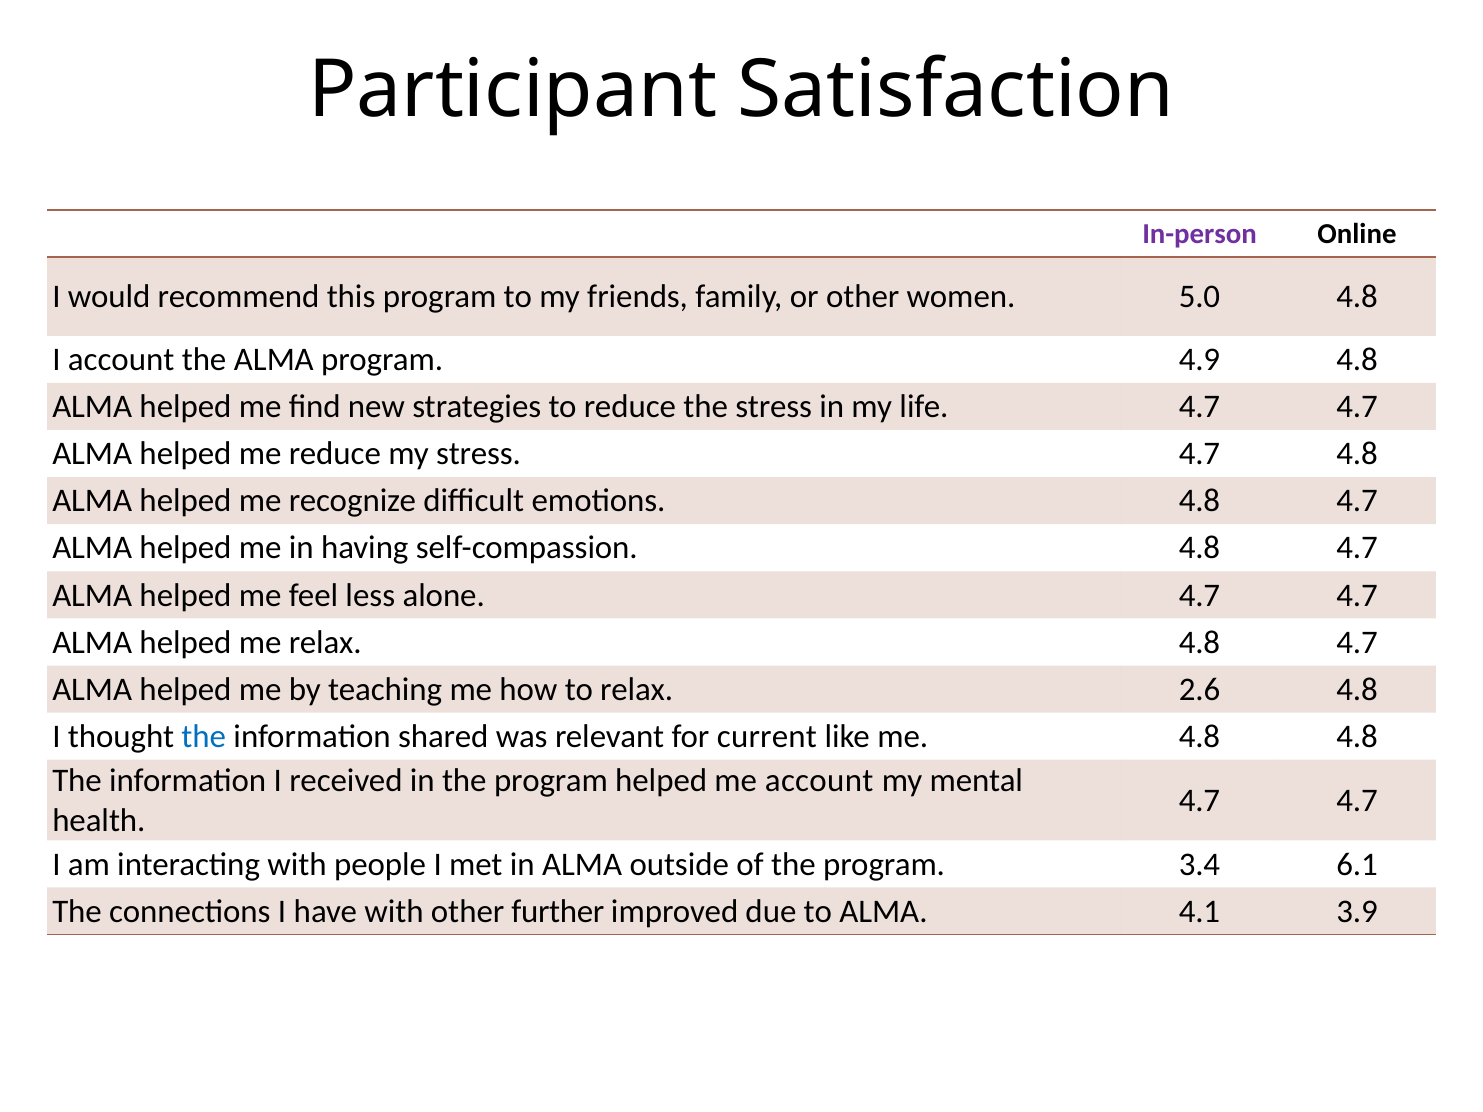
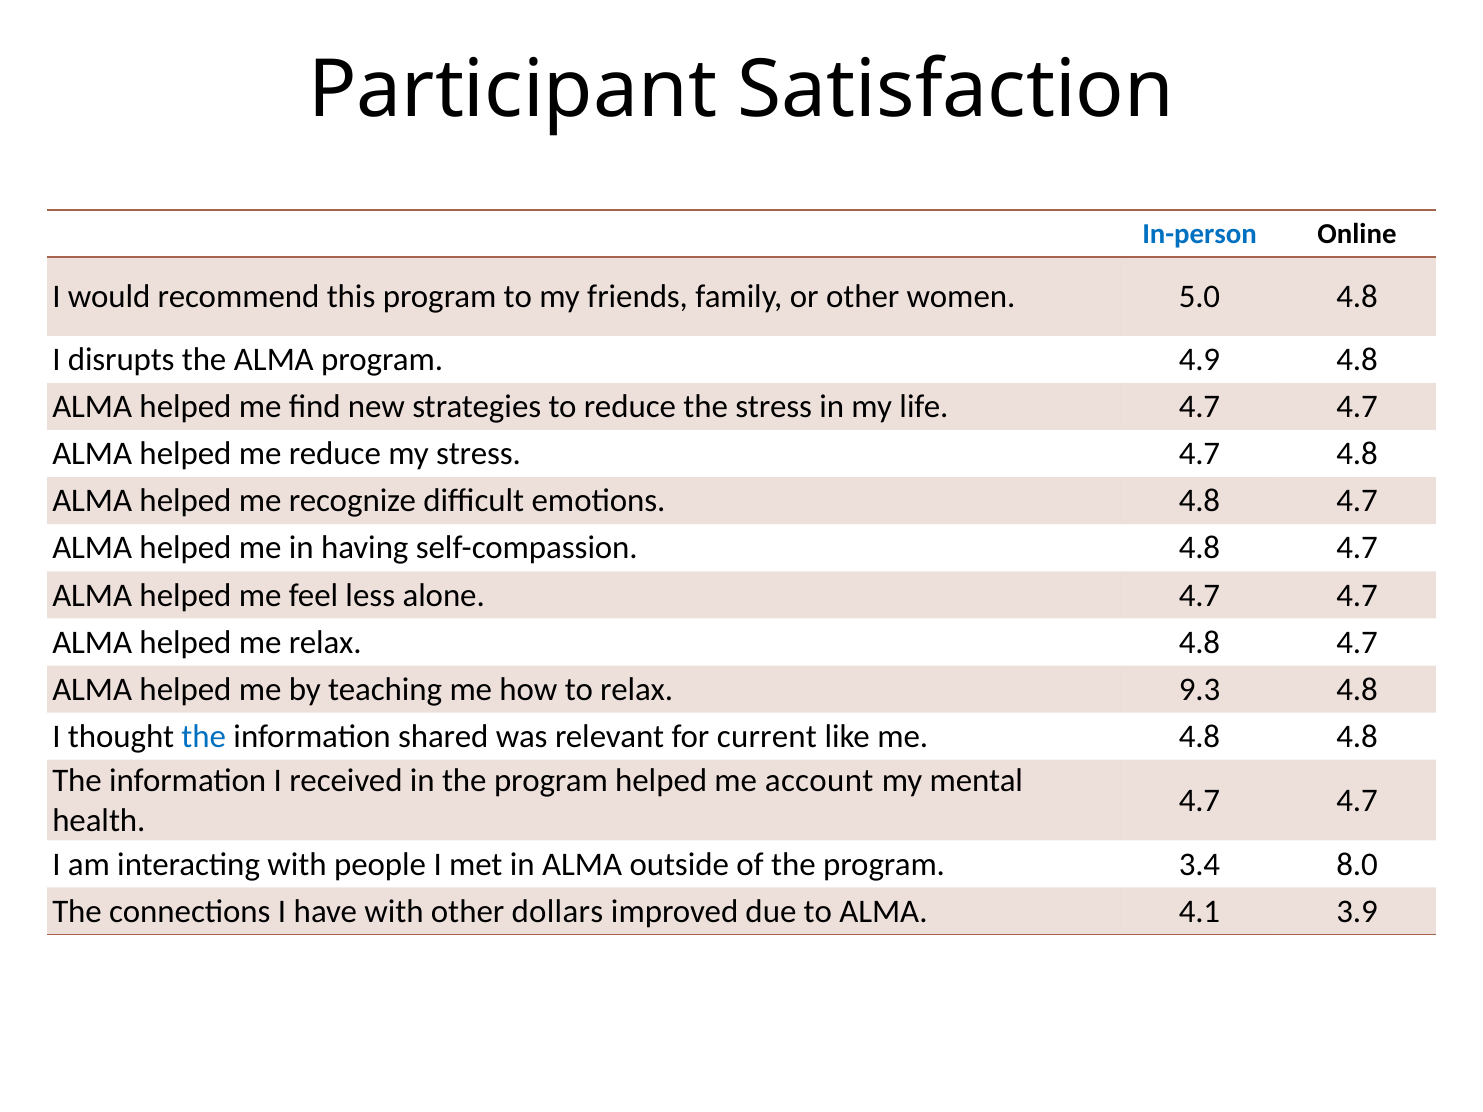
In-person colour: purple -> blue (1200, 234)
I account: account -> disrupts (121, 360)
2.6: 2.6 -> 9.3 (1200, 690)
6.1: 6.1 -> 8.0 (1357, 864)
further: further -> dollars (557, 912)
